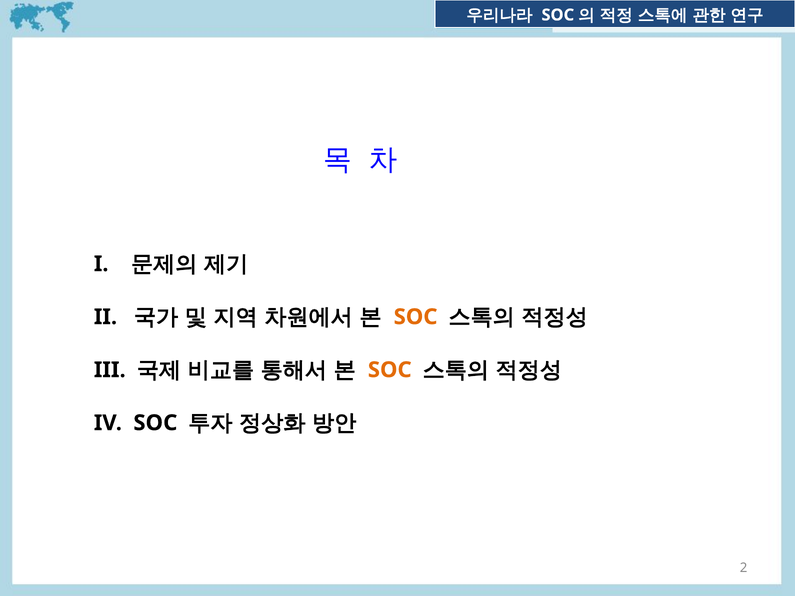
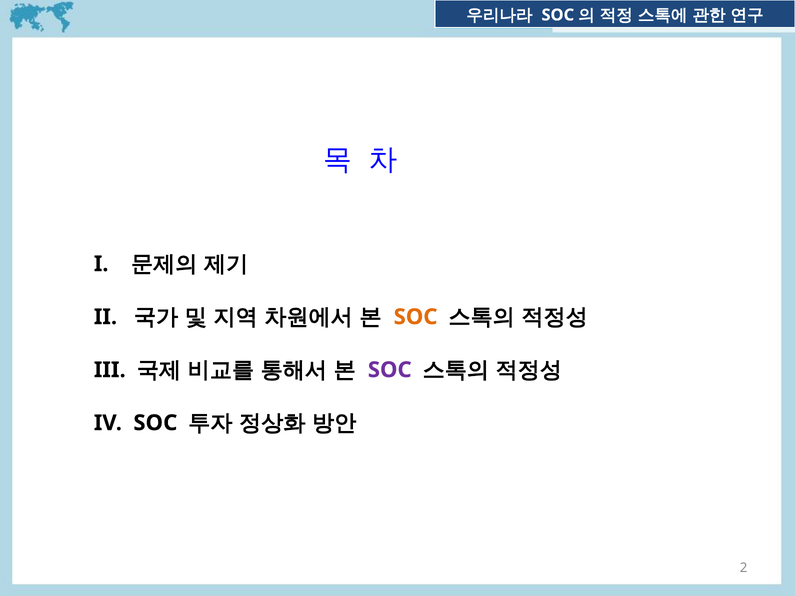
SOC colour: orange -> purple (390, 370)
